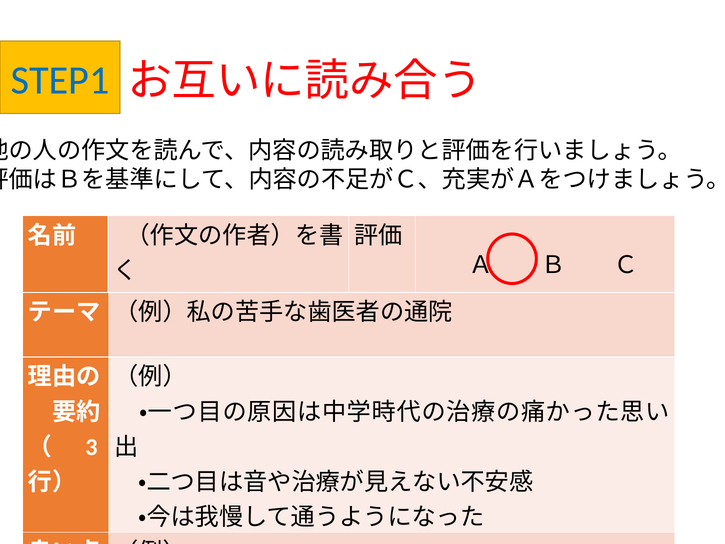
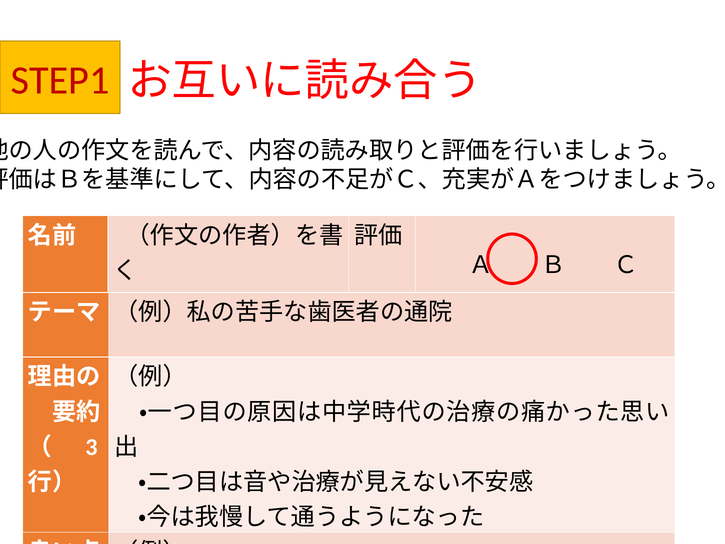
STEP1 colour: blue -> red (60, 80)
